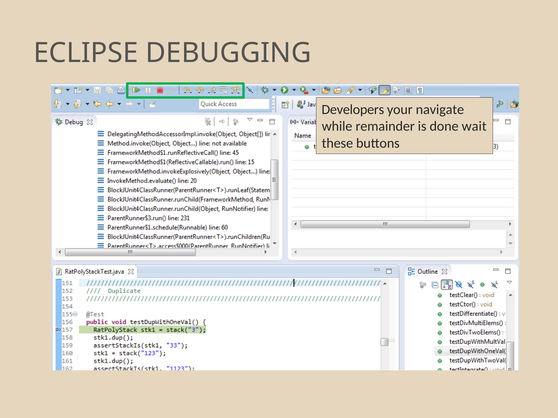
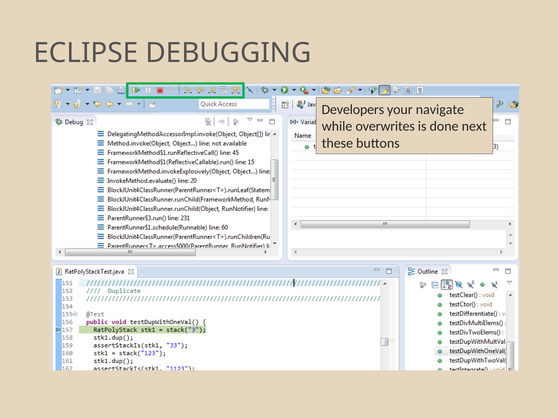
remainder: remainder -> overwrites (385, 127)
wait: wait -> next (474, 127)
